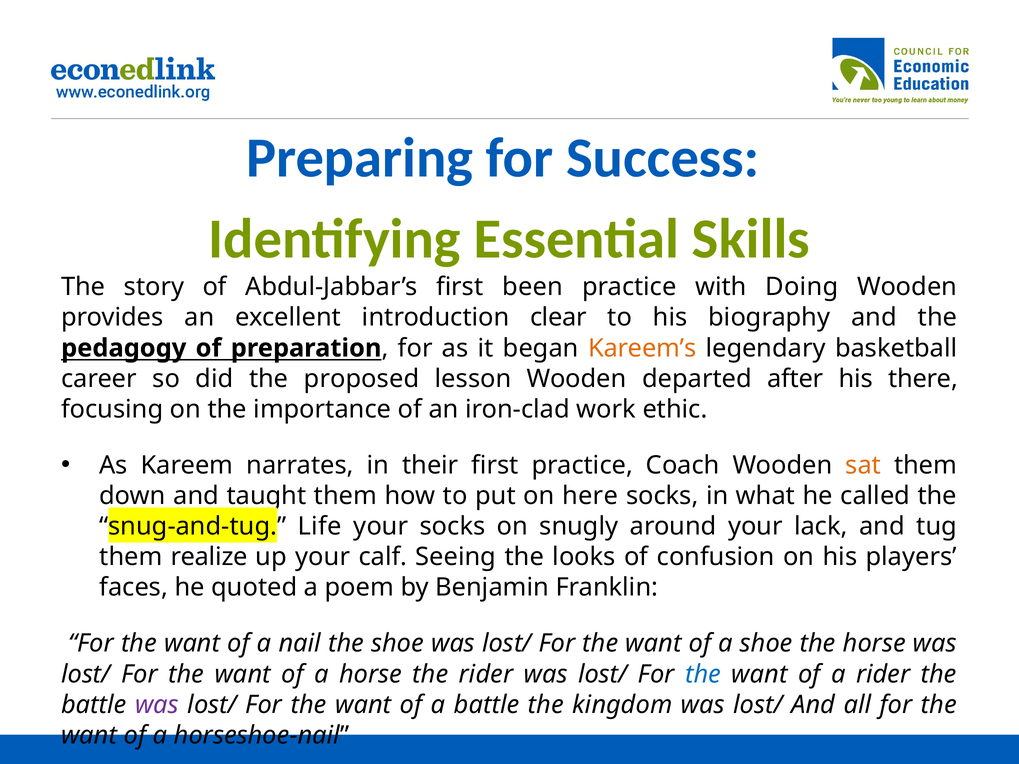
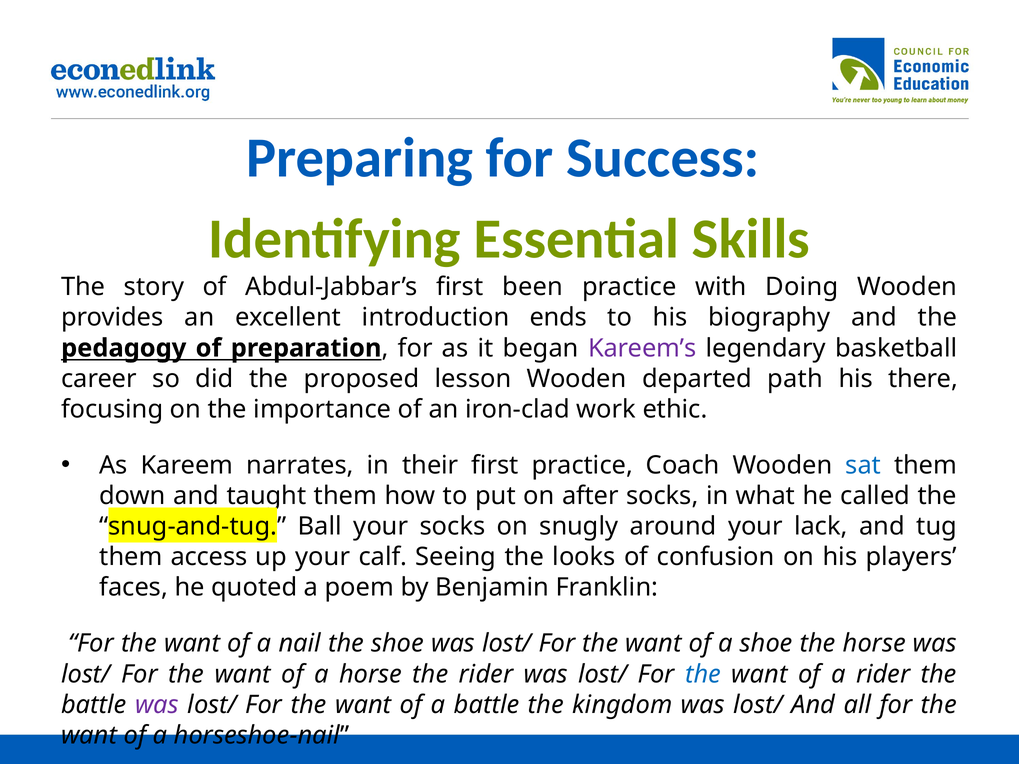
clear: clear -> ends (558, 318)
Kareem’s colour: orange -> purple (642, 348)
after: after -> path (795, 379)
sat colour: orange -> blue (863, 465)
here: here -> after (590, 496)
Life: Life -> Ball (320, 527)
realize: realize -> access (209, 557)
